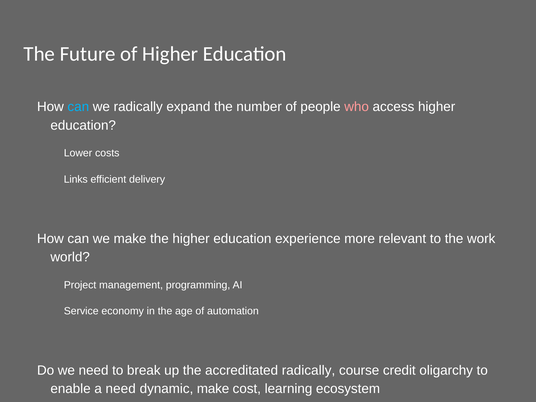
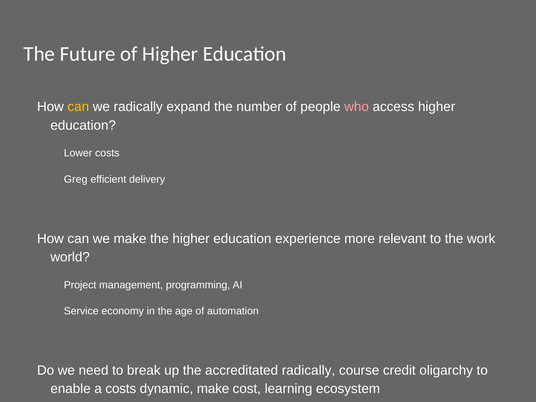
can colour: light blue -> yellow (78, 107)
Links: Links -> Greg (76, 179)
a need: need -> costs (121, 389)
